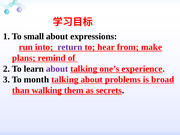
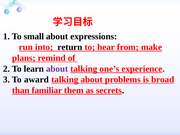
return colour: purple -> black (70, 47)
month: month -> award (36, 80)
walking: walking -> familiar (47, 90)
